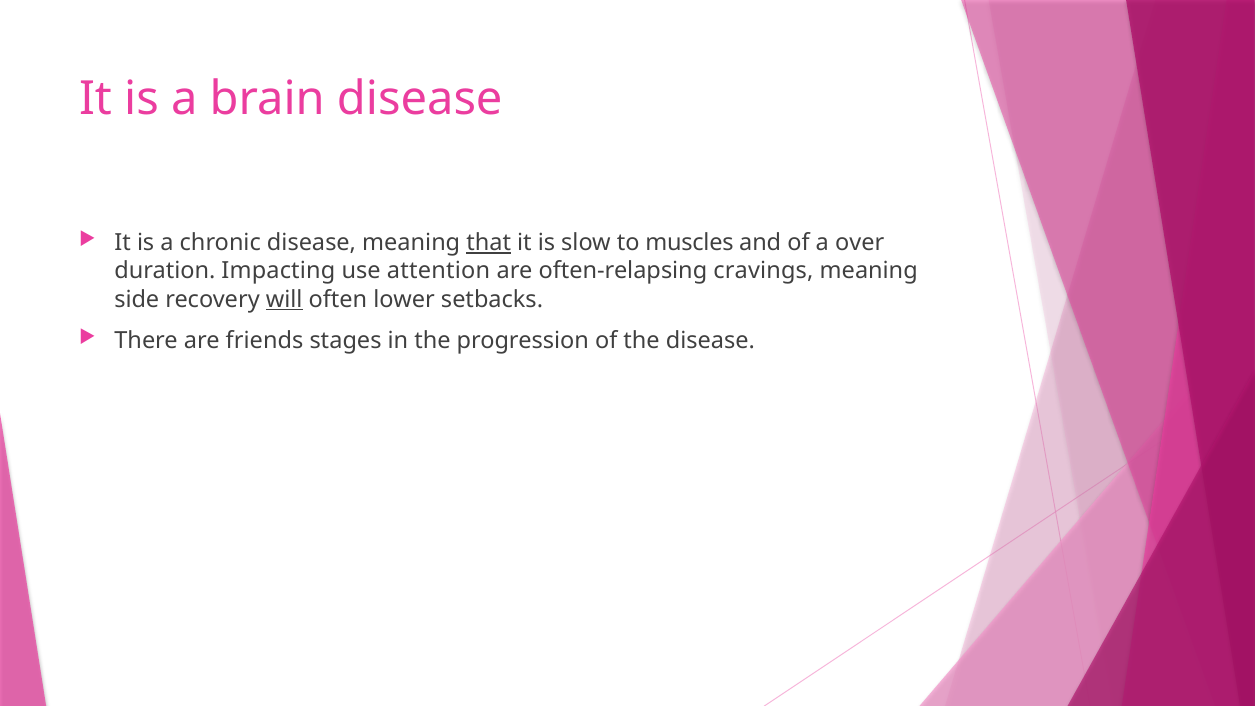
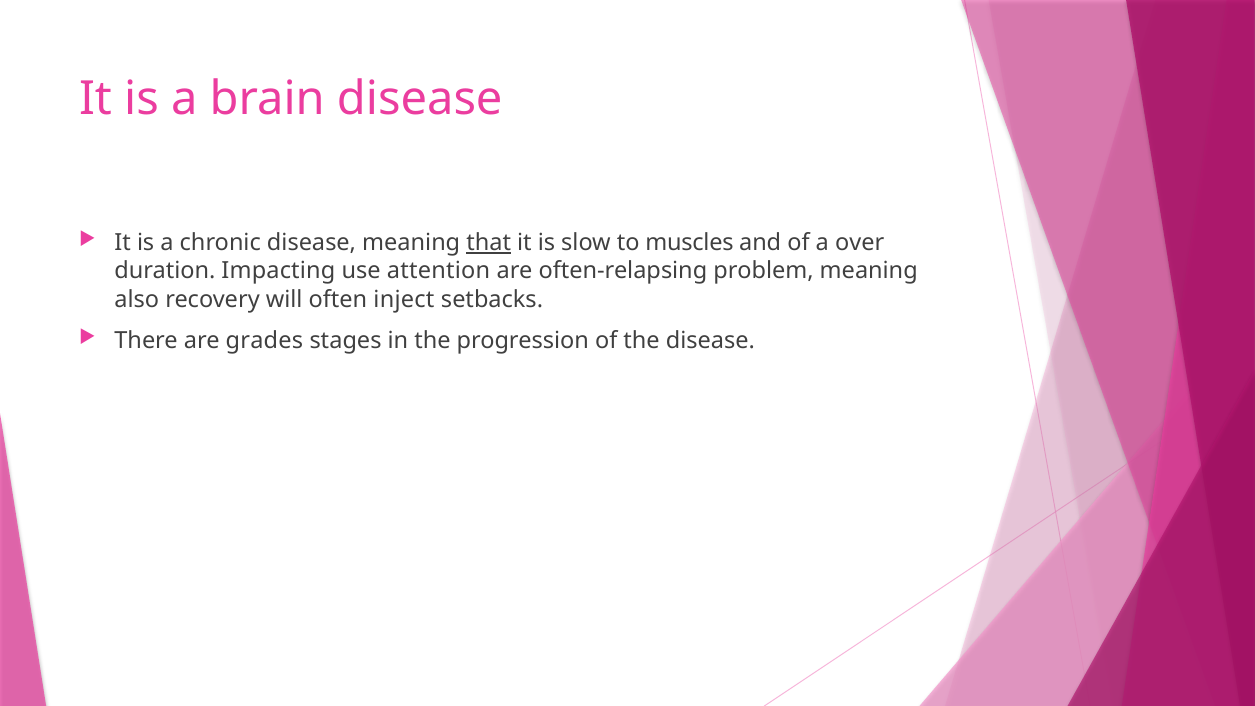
cravings: cravings -> problem (764, 271)
side: side -> also (137, 299)
will underline: present -> none (284, 299)
lower: lower -> inject (404, 299)
friends: friends -> grades (264, 341)
